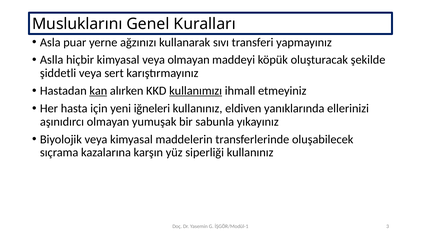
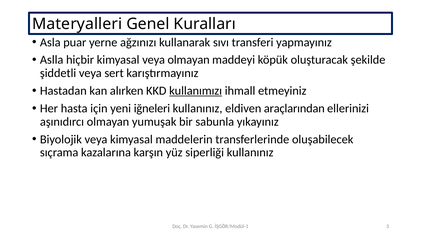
Musluklarını: Musluklarını -> Materyalleri (77, 24)
kan underline: present -> none (98, 91)
yanıklarında: yanıklarında -> araçlarından (294, 108)
